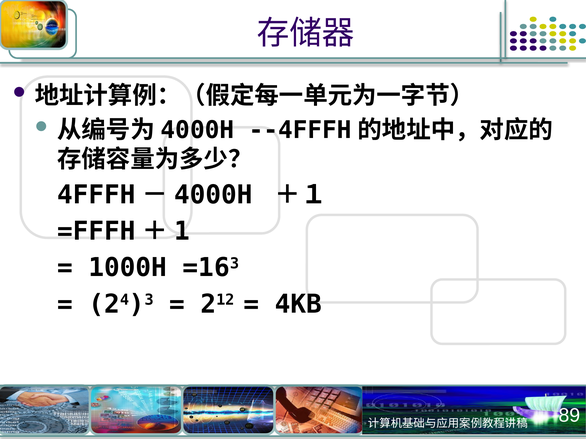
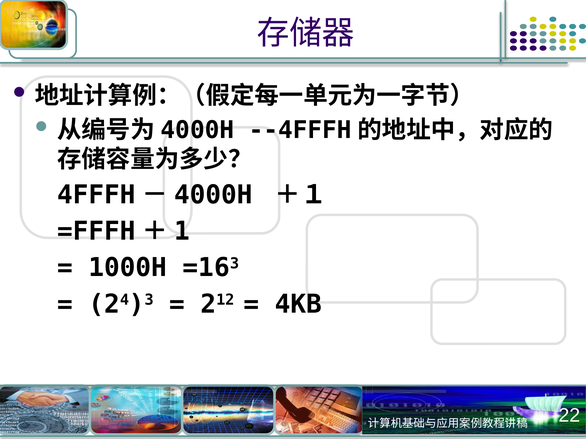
89: 89 -> 22 (569, 416)
